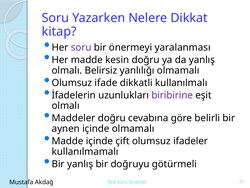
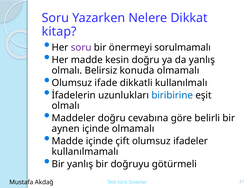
yaralanması: yaralanması -> sorulmamalı (183, 47)
yanlılığı: yanlılığı -> konuda (137, 70)
biribirine colour: purple -> blue (172, 95)
